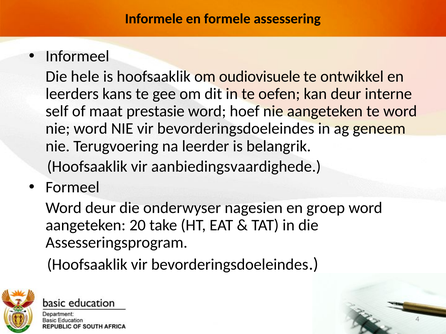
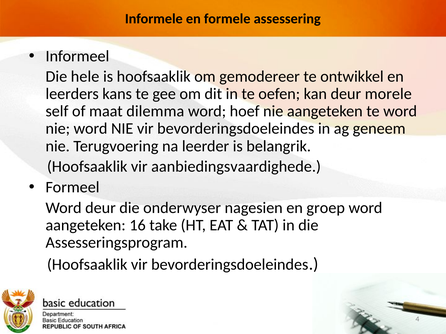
oudiovisuele: oudiovisuele -> gemodereer (260, 77)
interne: interne -> morele (388, 94)
prestasie: prestasie -> dilemma (155, 111)
20: 20 -> 16 (138, 225)
